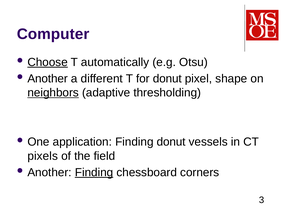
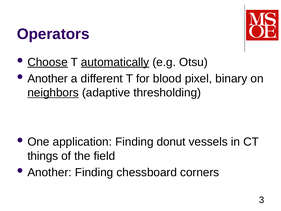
Computer: Computer -> Operators (53, 34)
automatically underline: none -> present (115, 62)
for donut: donut -> blood (167, 78)
shape: shape -> binary (231, 78)
pixels: pixels -> things (43, 156)
Finding underline: present -> none (94, 172)
